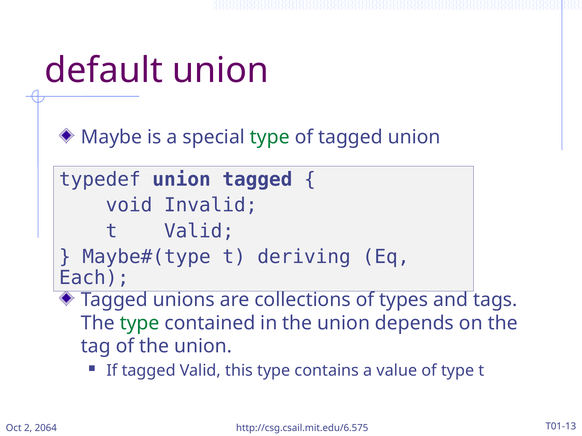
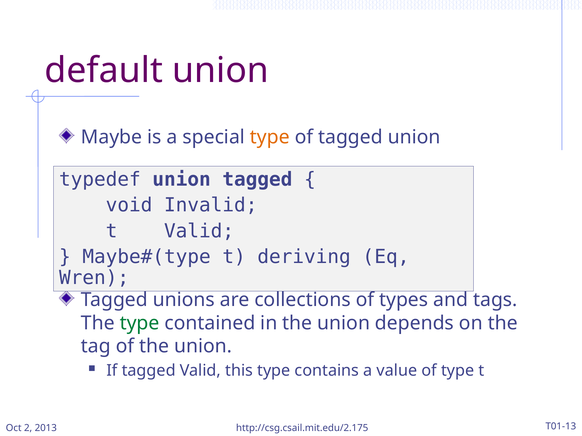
type colour: green -> orange (270, 137)
Each: Each -> Wren (94, 278)
2064: 2064 -> 2013 (46, 428)
http://csg.csail.mit.edu/6.575: http://csg.csail.mit.edu/6.575 -> http://csg.csail.mit.edu/2.175 (302, 428)
